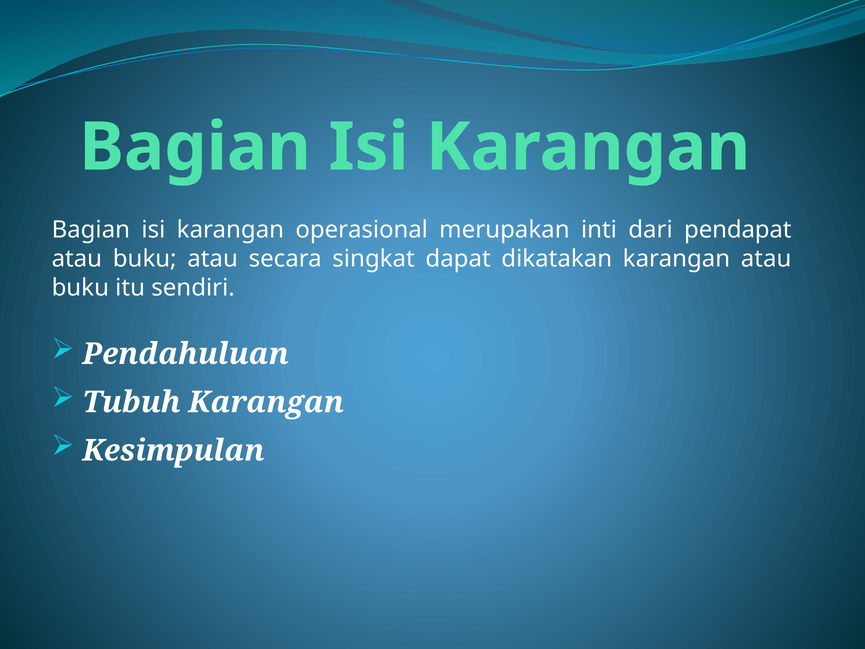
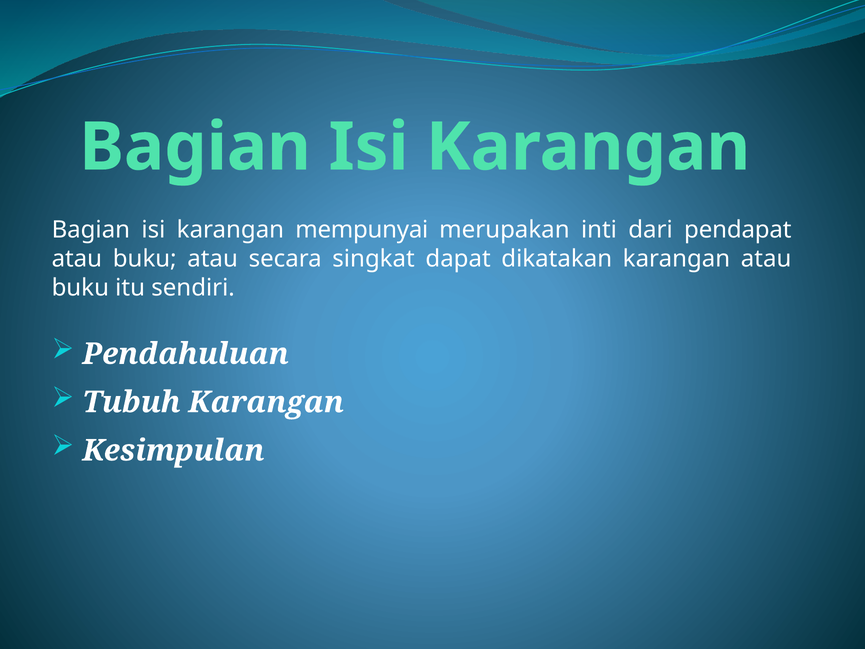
operasional: operasional -> mempunyai (362, 230)
